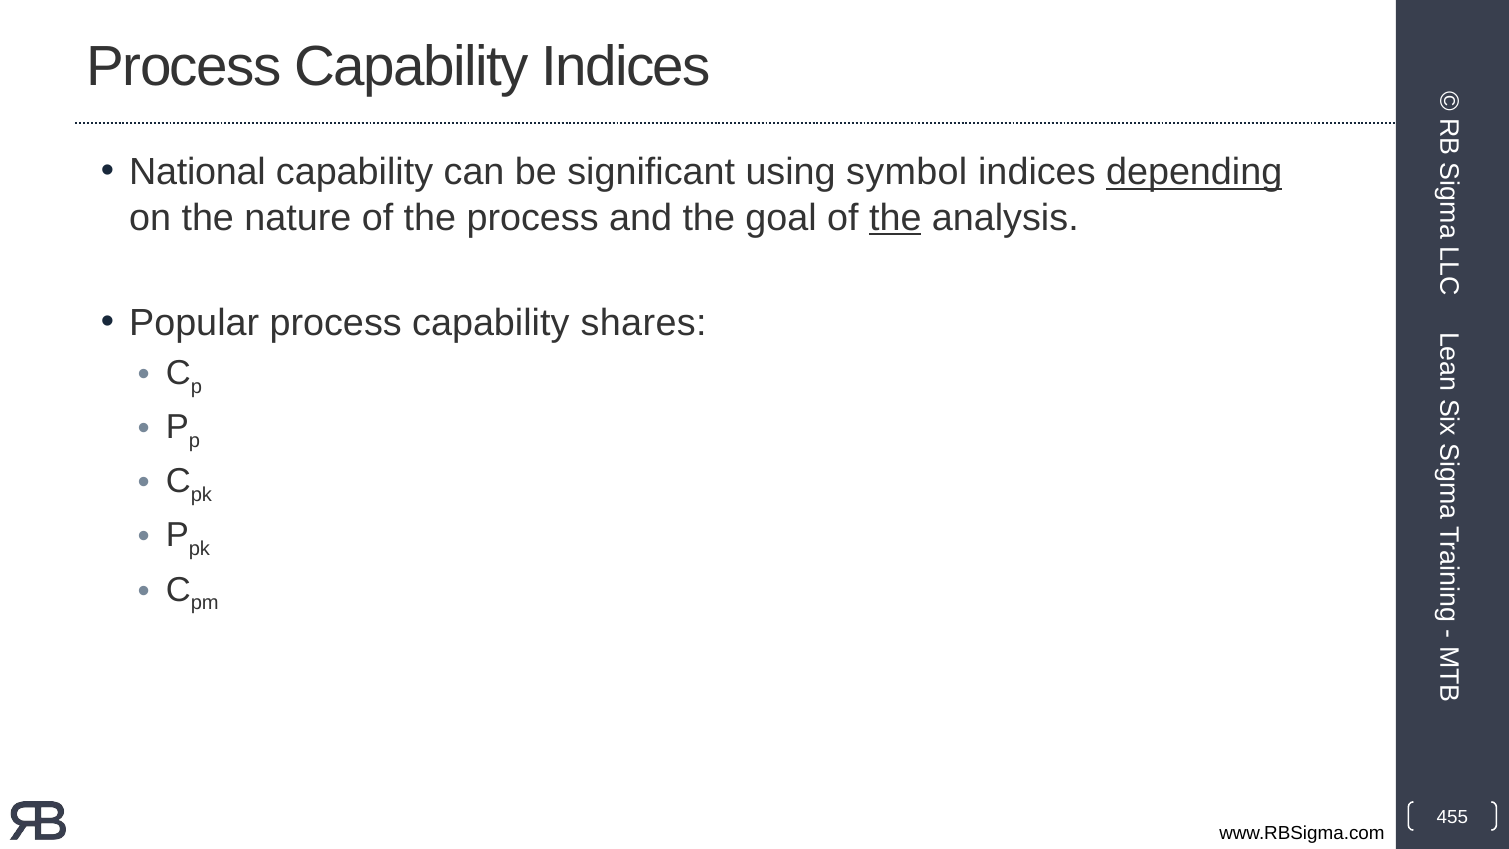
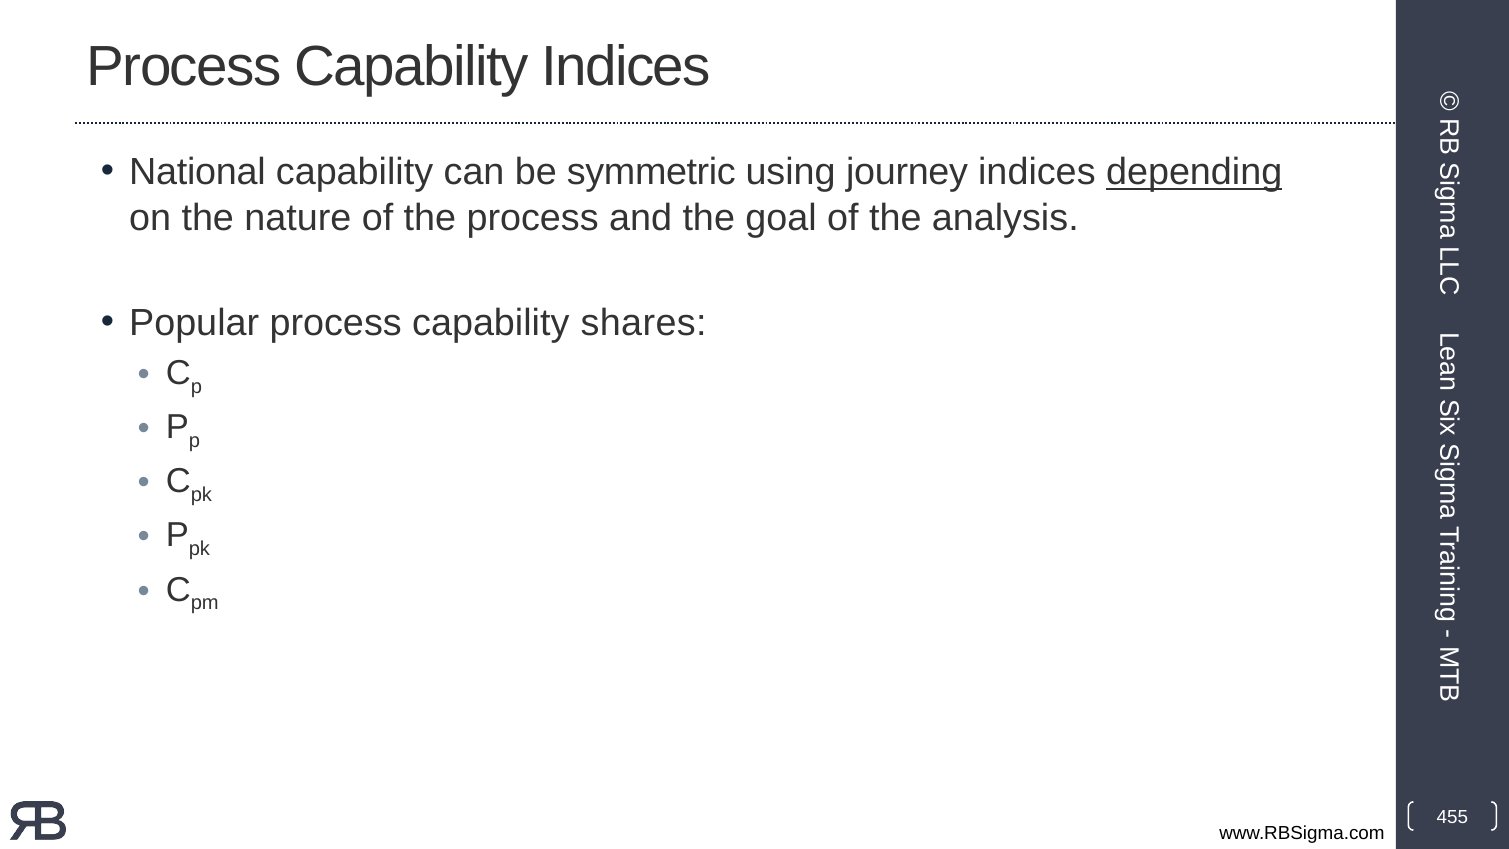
significant: significant -> symmetric (651, 172)
symbol: symbol -> journey (907, 172)
the underline: present -> none (895, 218)
